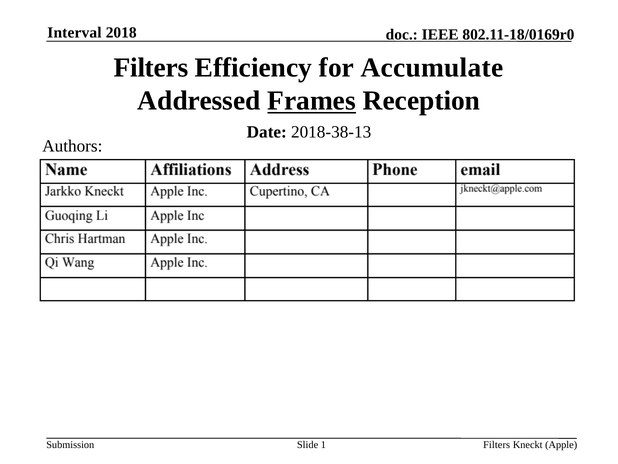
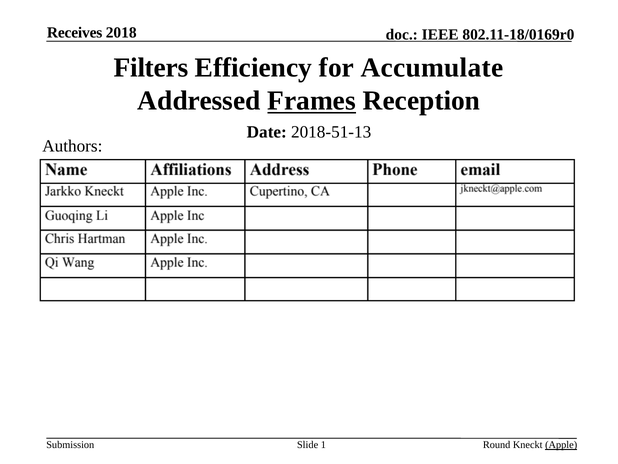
Interval: Interval -> Receives (75, 33)
2018-38-13: 2018-38-13 -> 2018-51-13 (331, 132)
Filters: Filters -> Round (497, 445)
Apple underline: none -> present (561, 445)
